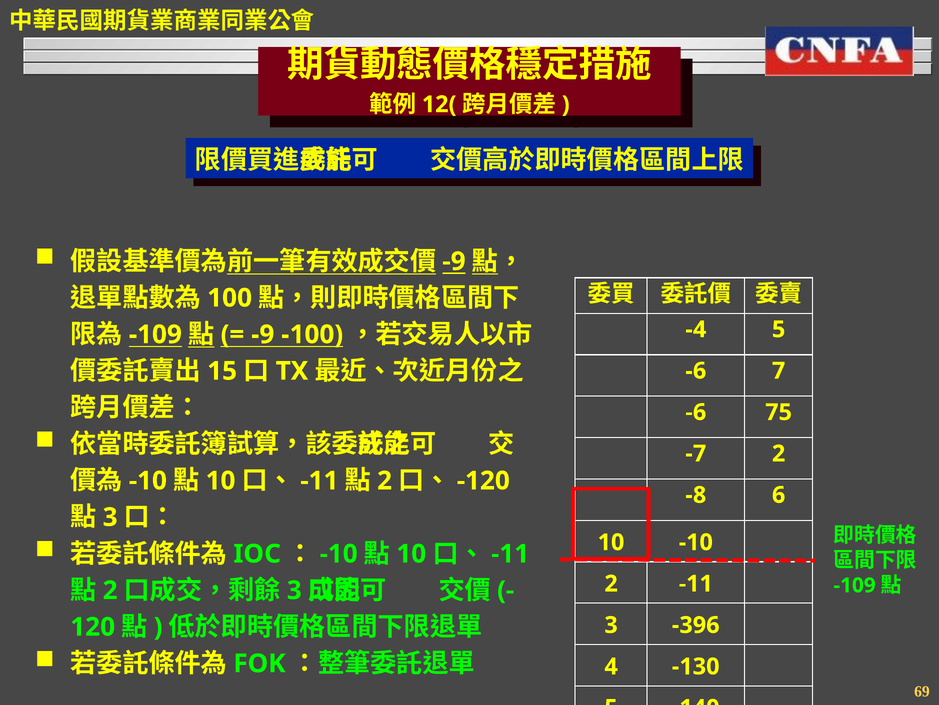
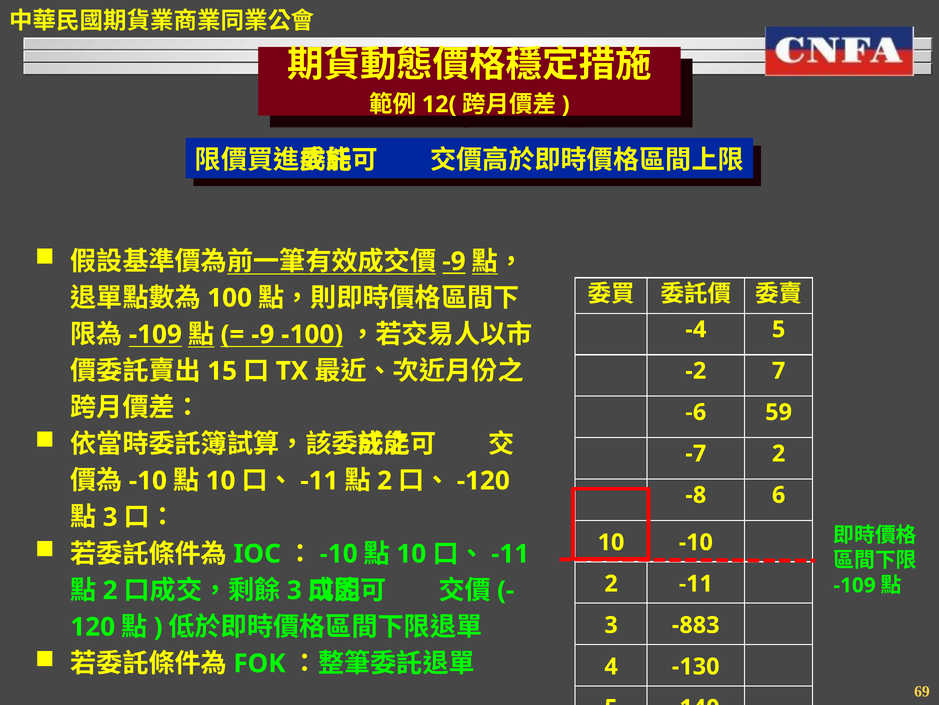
-6: -6 -> -2 (696, 370)
75: 75 -> 59 (779, 412)
-396: -396 -> -883 (696, 625)
